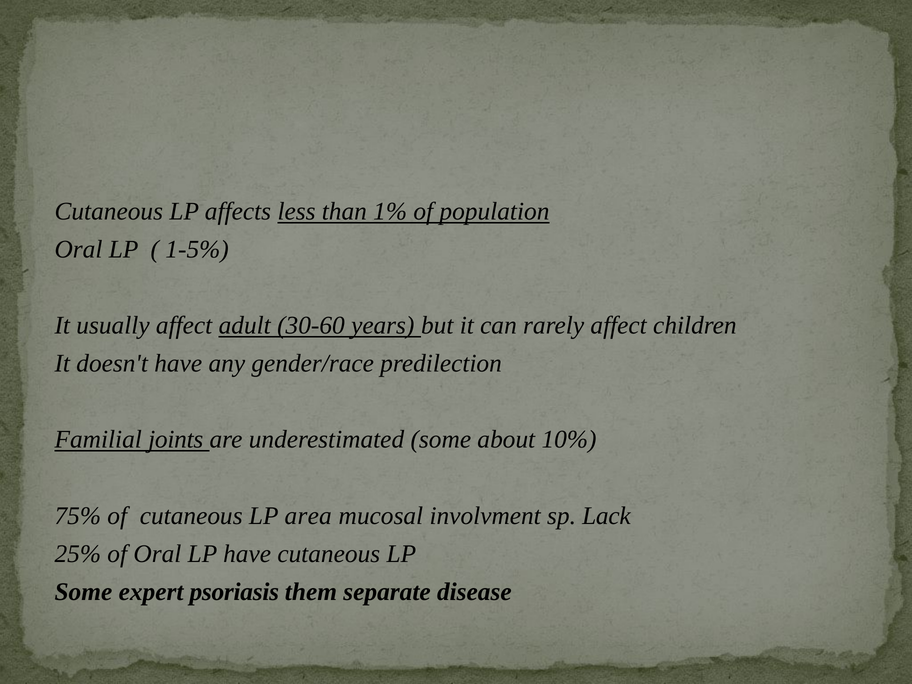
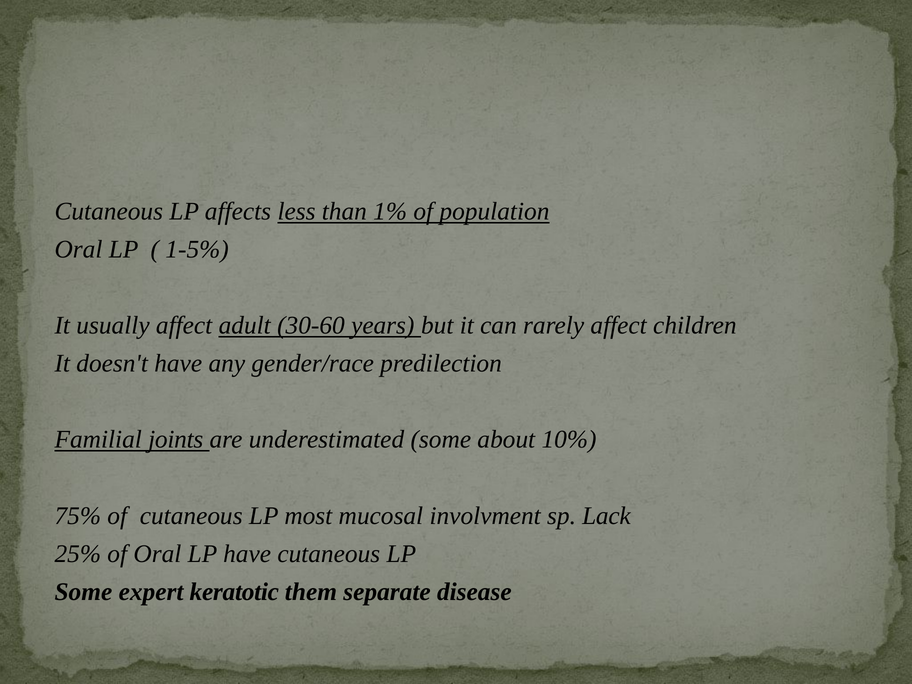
area: area -> most (308, 516)
psoriasis: psoriasis -> keratotic (234, 592)
